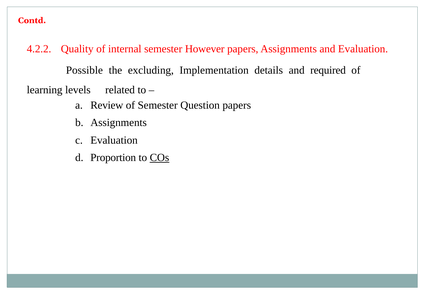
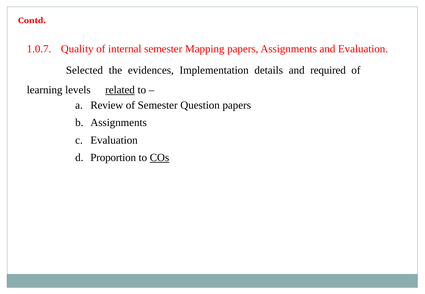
4.2.2: 4.2.2 -> 1.0.7 (39, 49)
However: However -> Mapping (205, 49)
Possible: Possible -> Selected (84, 70)
excluding: excluding -> evidences (151, 70)
related underline: none -> present (120, 90)
